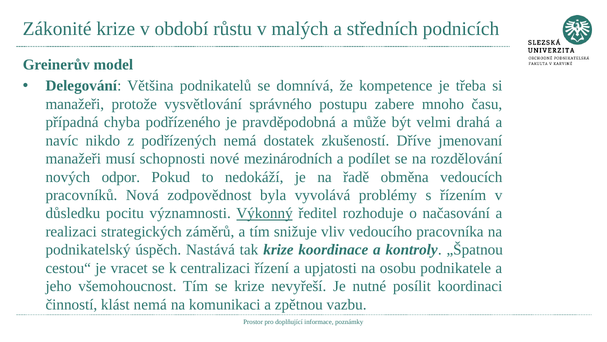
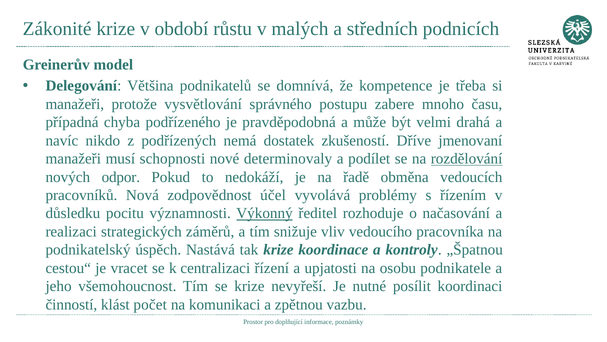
mezinárodních: mezinárodních -> determinovaly (288, 158)
rozdělování underline: none -> present (467, 158)
byla: byla -> účel (273, 195)
klást nemá: nemá -> počet (150, 304)
